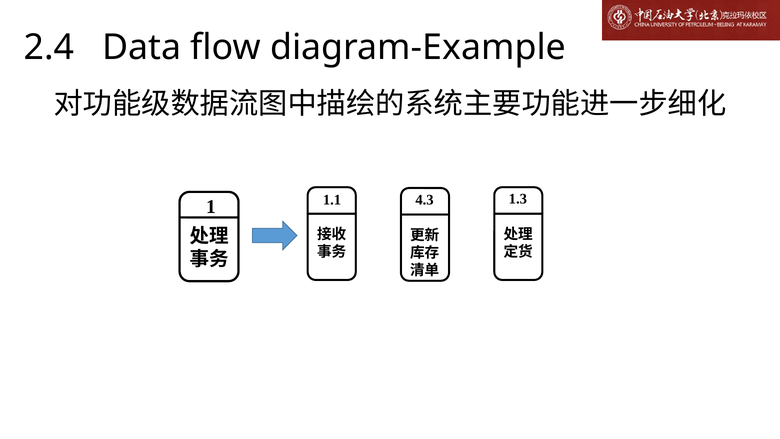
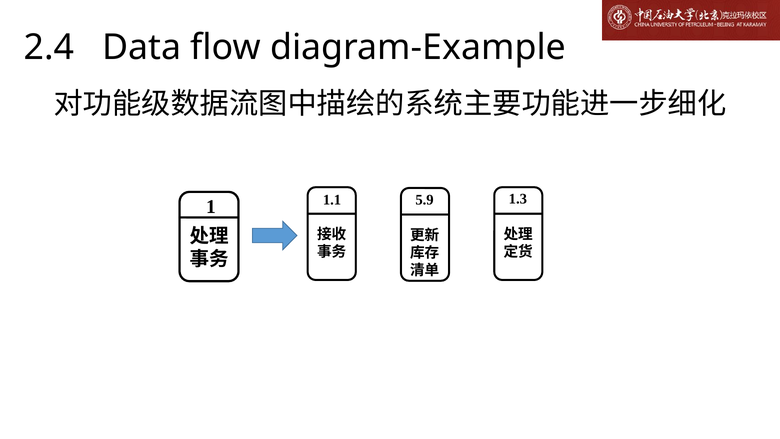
4.3: 4.3 -> 5.9 (425, 200)
